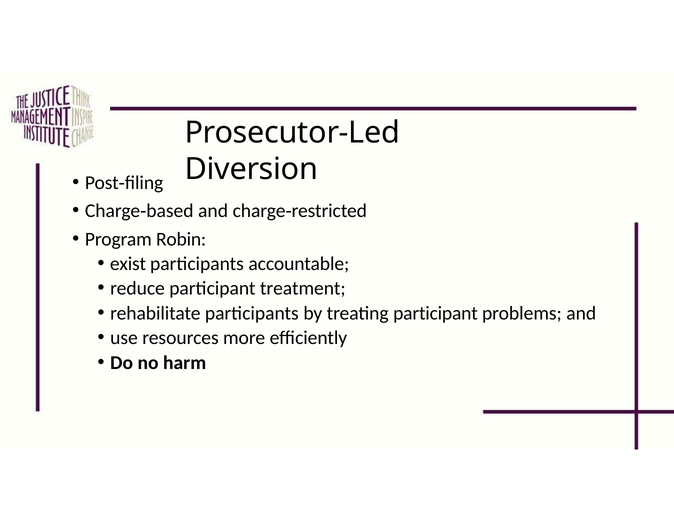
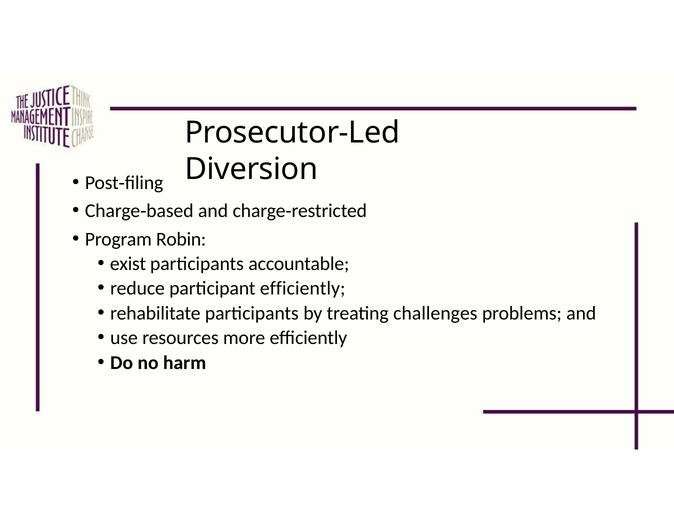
participant treatment: treatment -> efficiently (303, 289)
treating participant: participant -> challenges (435, 314)
